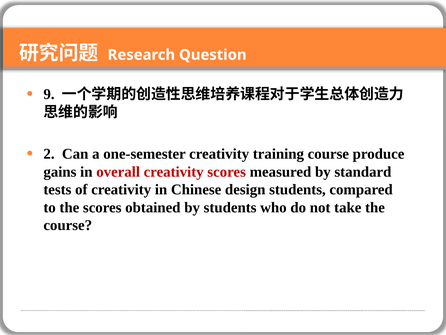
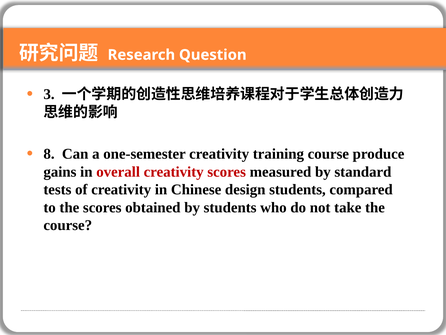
9: 9 -> 3 (49, 94)
2: 2 -> 8 (49, 154)
